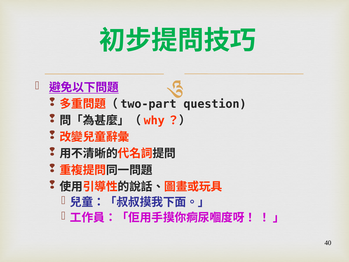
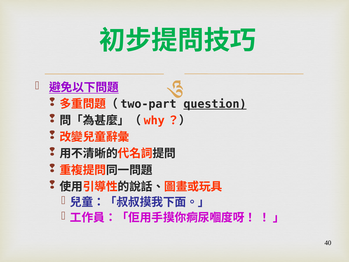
question underline: none -> present (215, 104)
